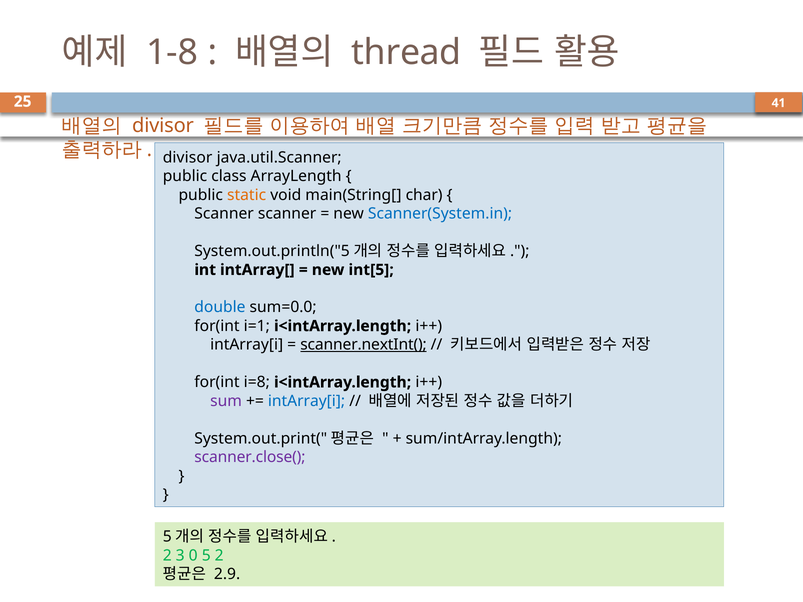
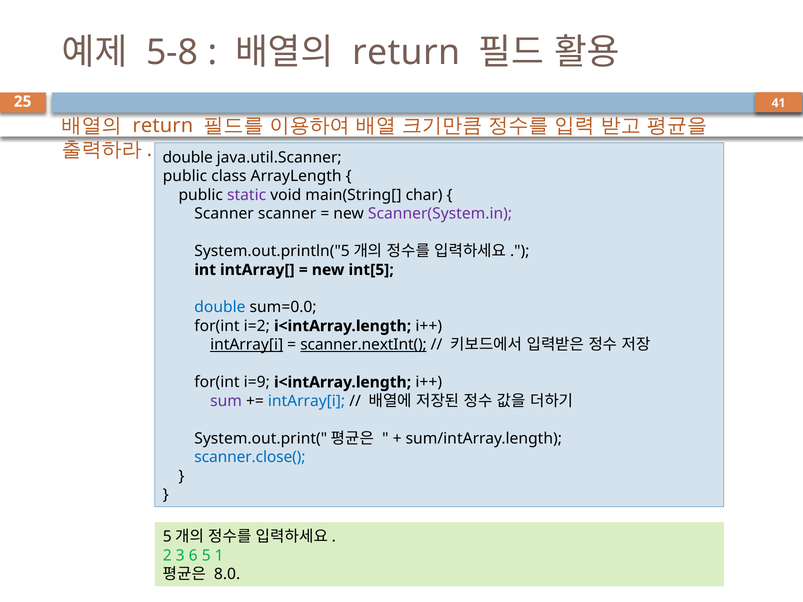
1-8: 1-8 -> 5-8 (172, 52)
thread: thread -> return (406, 52)
divisor: divisor -> return (163, 126)
divisor: divisor -> double (188, 157)
static colour: orange -> purple (247, 195)
Scanner(System.in colour: blue -> purple (440, 214)
i=1: i=1 -> i=2 (257, 326)
intArray[i underline: none -> present (247, 345)
i=8: i=8 -> i=9 (257, 382)
scanner.close( colour: purple -> blue (250, 457)
0: 0 -> 6 (193, 556)
5 2: 2 -> 1 (219, 556)
2.9: 2.9 -> 8.0 (227, 574)
